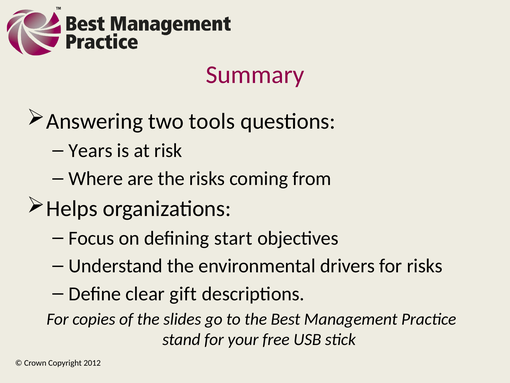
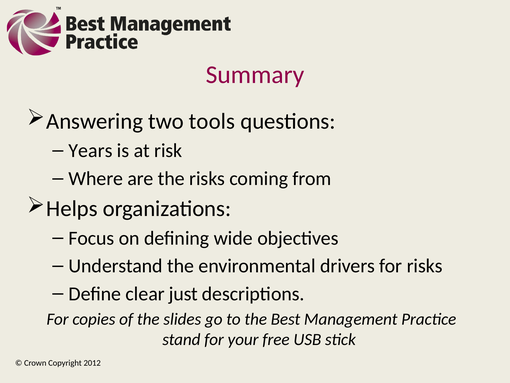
start: start -> wide (233, 238)
gift: gift -> just (183, 293)
